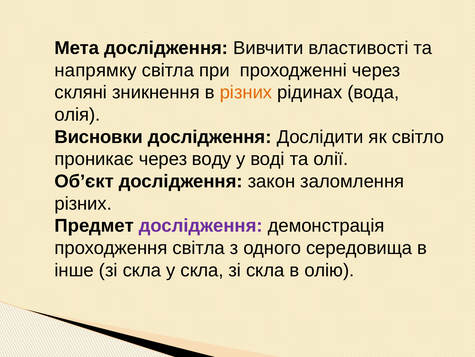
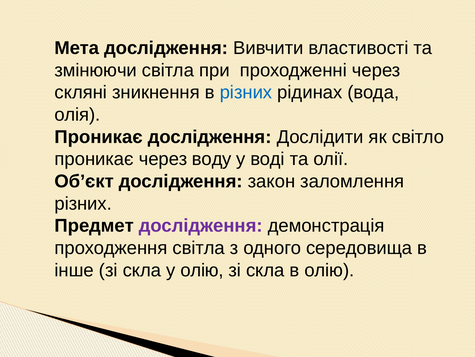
напрямку: напрямку -> змінюючи (96, 70)
різних colour: orange -> blue (246, 92)
Висновки: Висновки -> Проникає (99, 137)
у скла: скла -> олію (202, 270)
